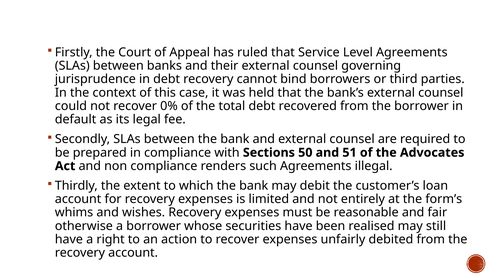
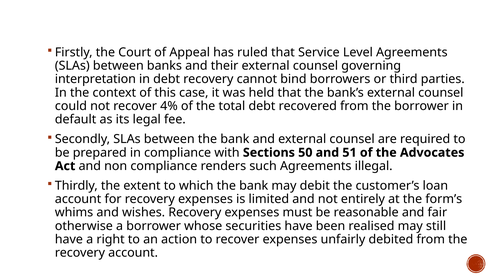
jurisprudence: jurisprudence -> interpretation (95, 79)
0%: 0% -> 4% (169, 106)
